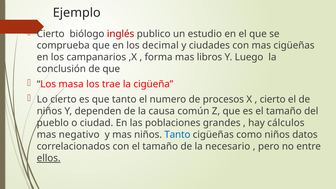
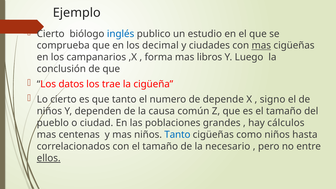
inglés colour: red -> blue (121, 34)
mas underline: none -> present (261, 46)
masa: masa -> datos (71, 84)
procesos: procesos -> depende (223, 99)
cierto: cierto -> signo (273, 99)
negativo: negativo -> centenas (79, 135)
datos: datos -> hasta (305, 135)
